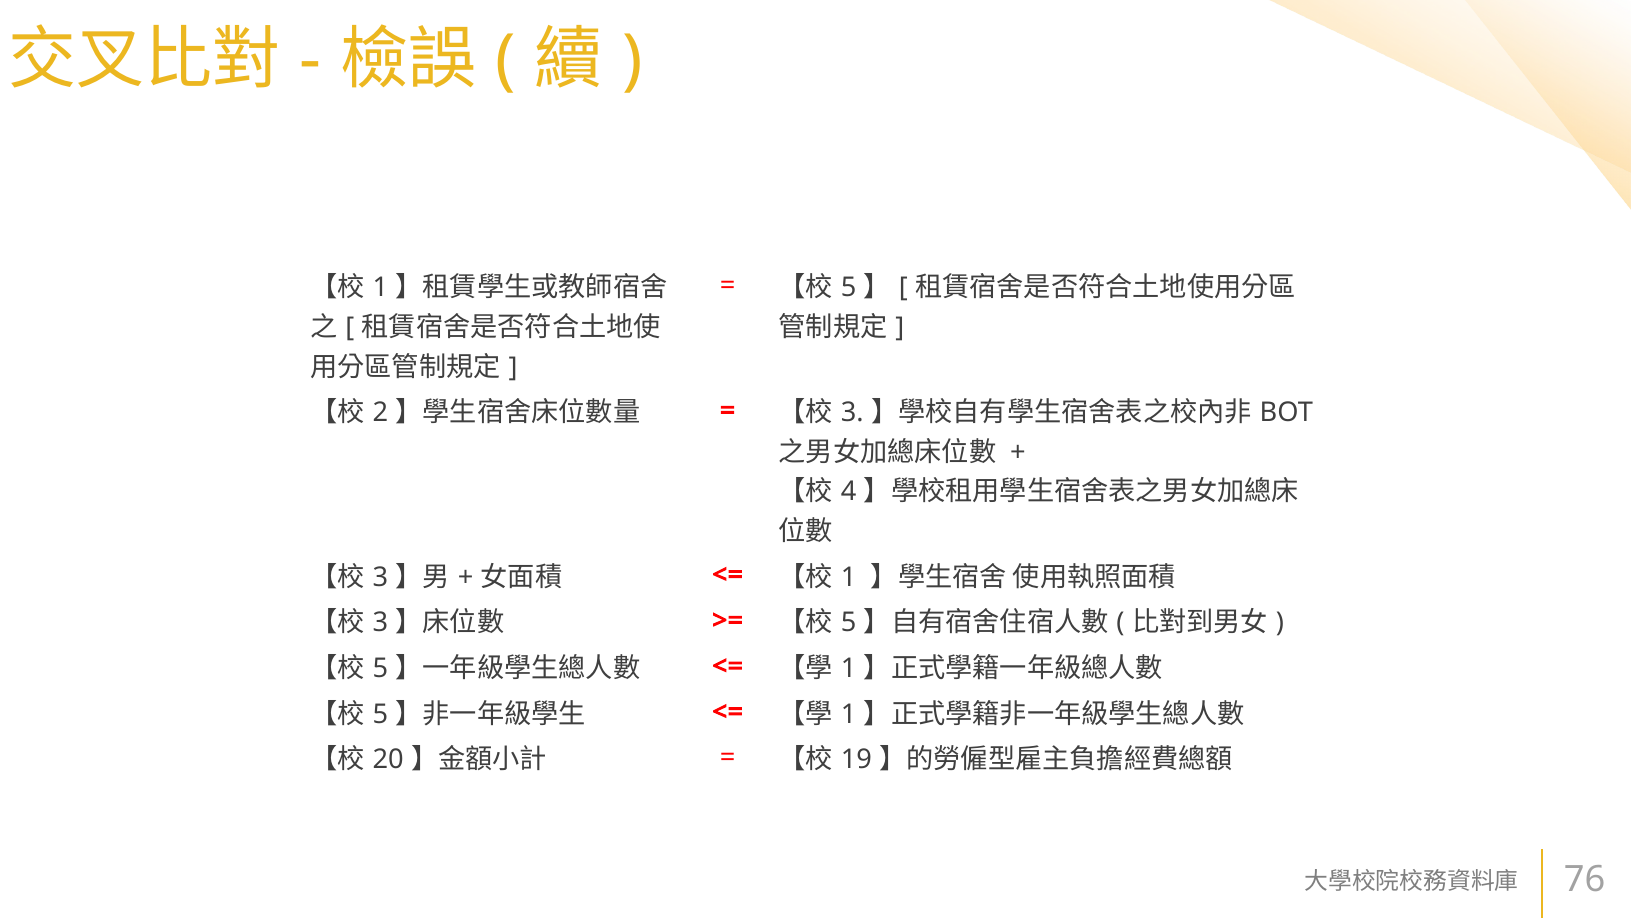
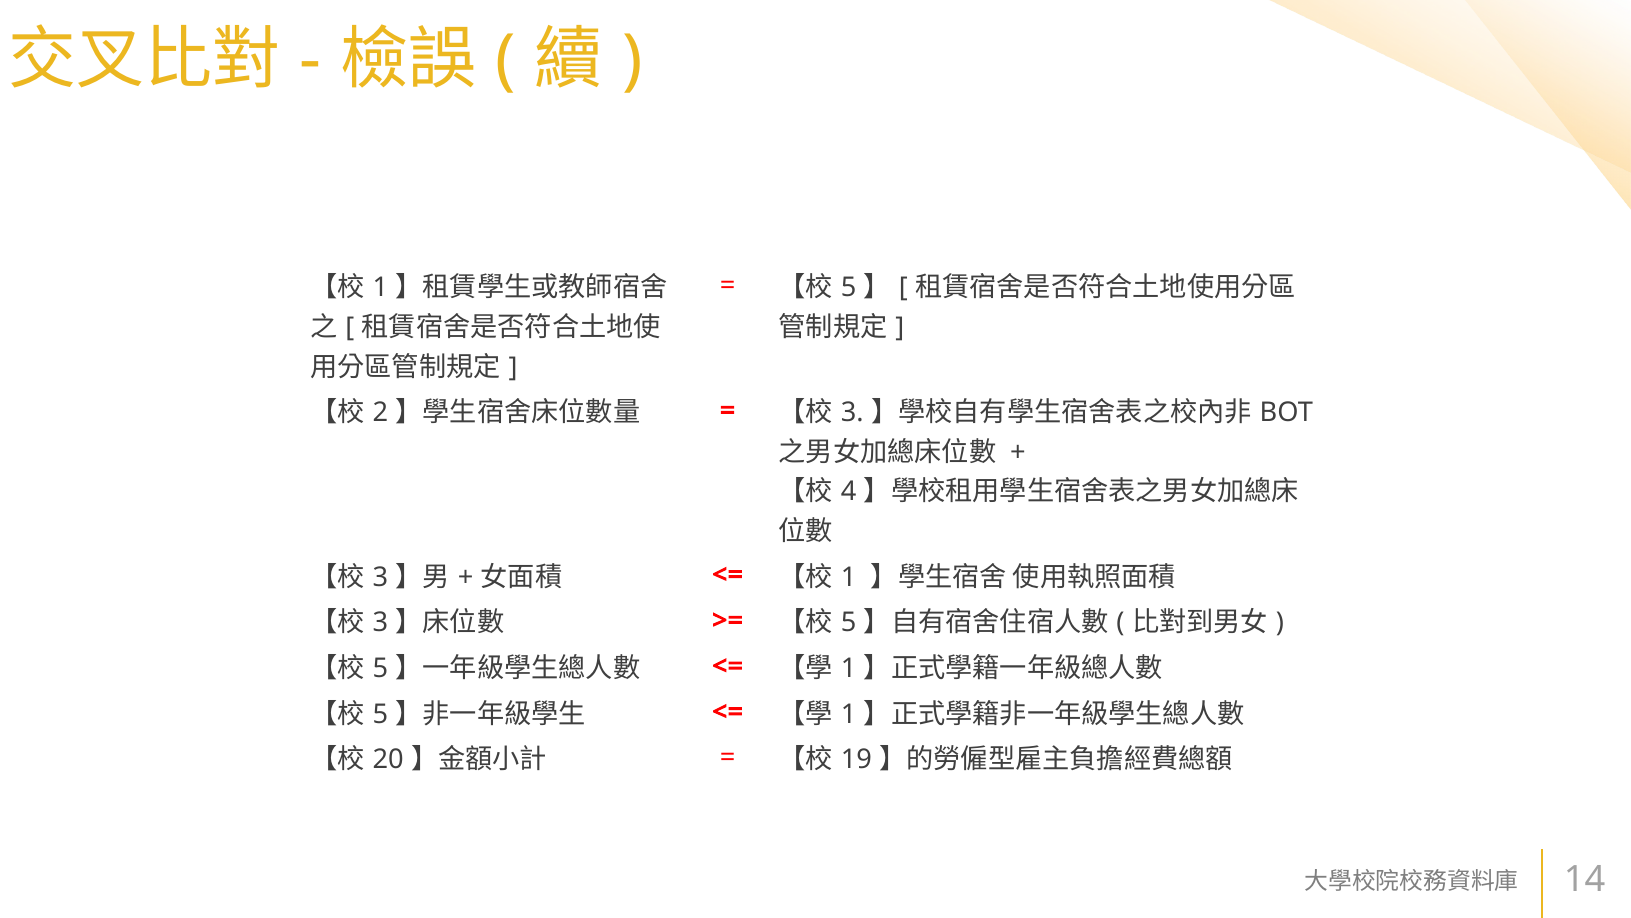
76: 76 -> 14 (1585, 879)
